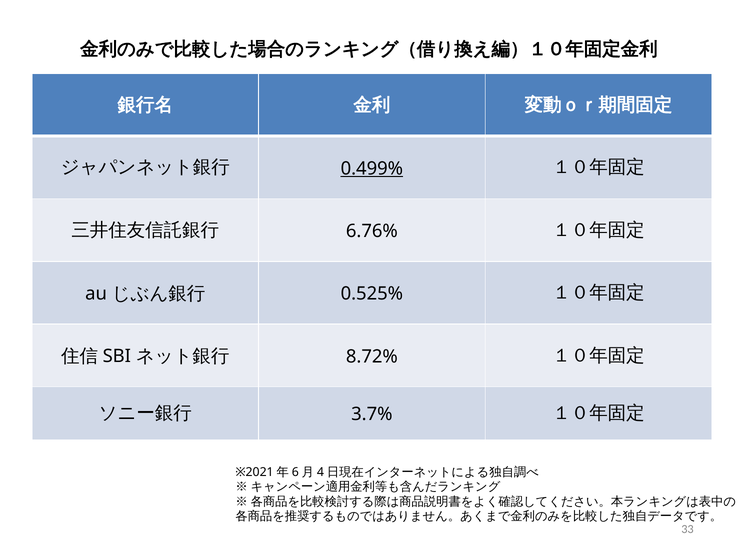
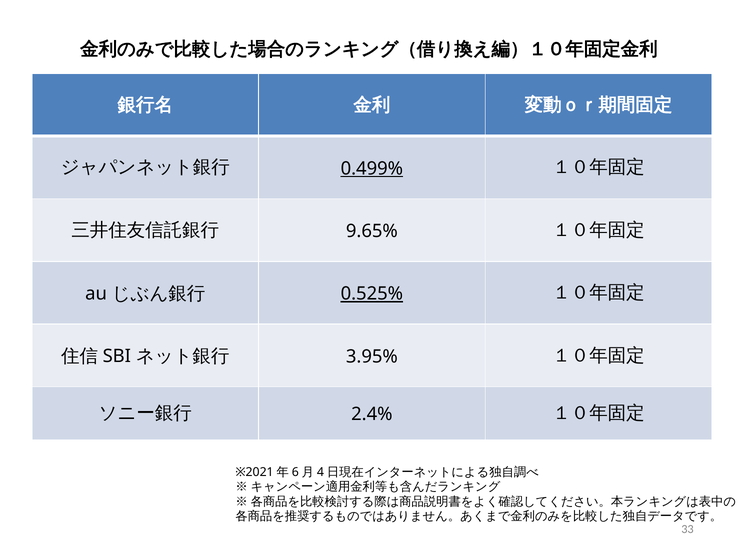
6.76%: 6.76% -> 9.65% (372, 231)
0.525% underline: none -> present (372, 293)
8.72%: 8.72% -> 3.95% (372, 356)
3.7%: 3.7% -> 2.4% (372, 414)
